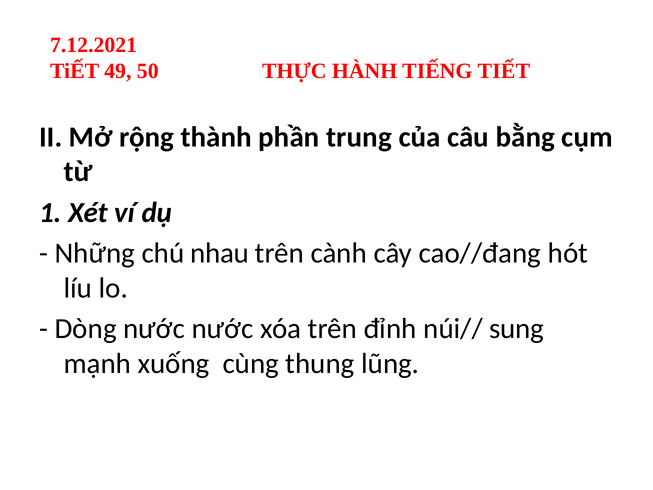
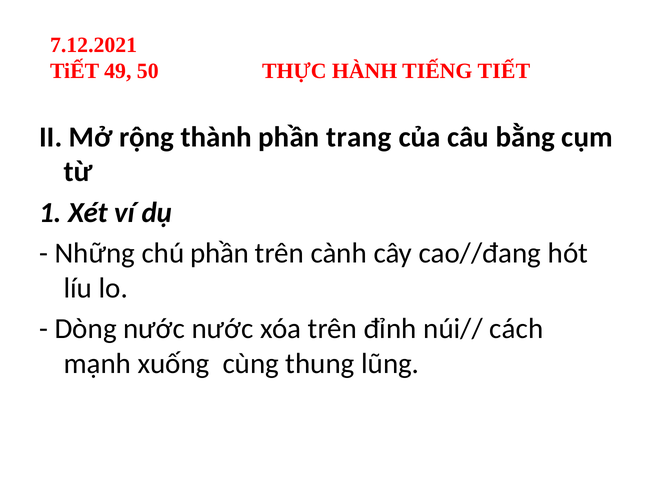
trung: trung -> trang (359, 137)
chú nhau: nhau -> phần (220, 253)
sung: sung -> cách (516, 329)
